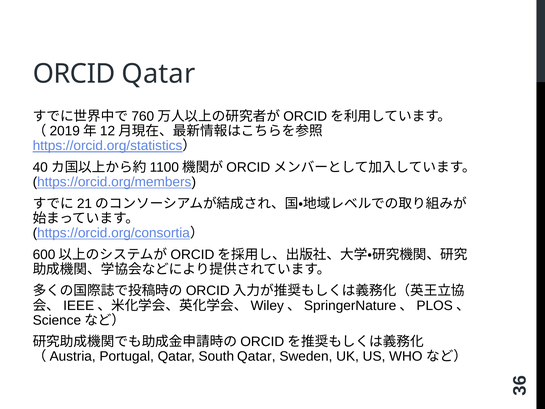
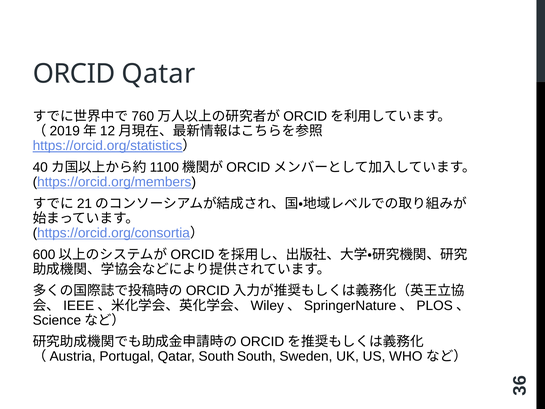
South Qatar: Qatar -> South (256, 356)
